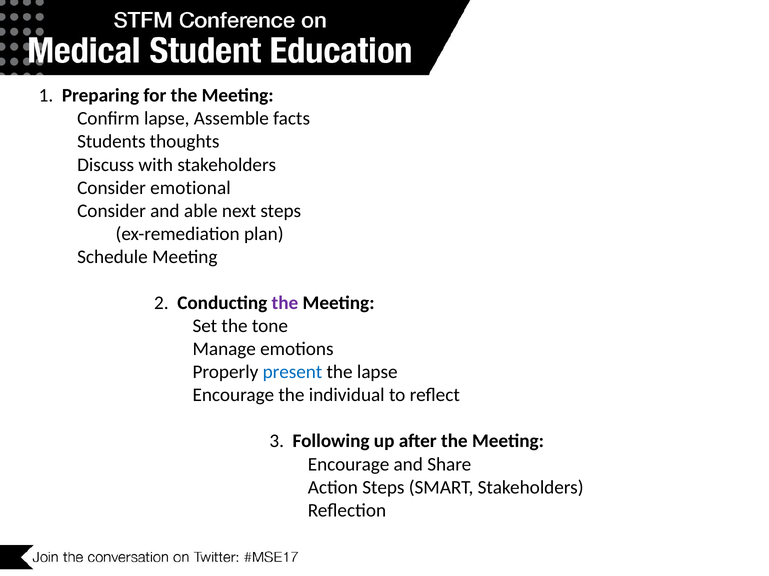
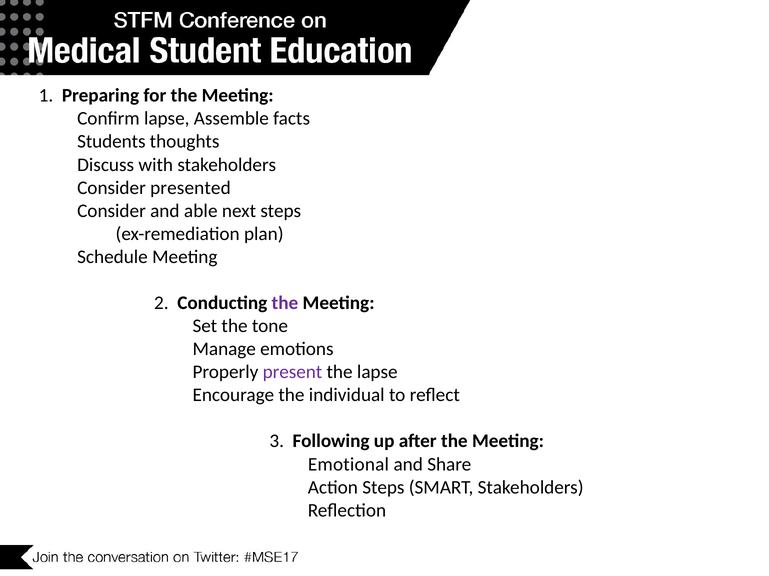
emotional: emotional -> presented (190, 188)
present colour: blue -> purple (292, 373)
Encourage: Encourage -> Emotional (348, 465)
